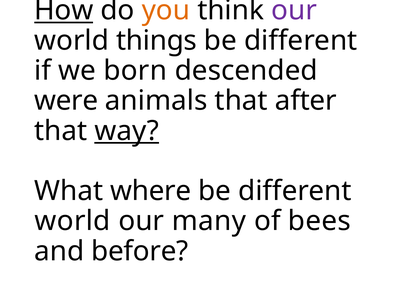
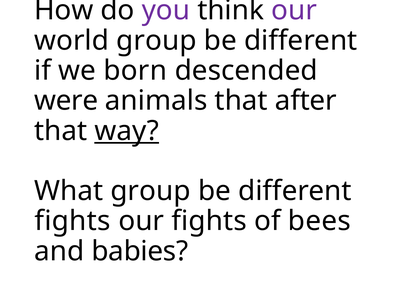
How underline: present -> none (64, 10)
you colour: orange -> purple (166, 10)
world things: things -> group (156, 41)
What where: where -> group (151, 191)
world: world -> fights (73, 221)
our many: many -> fights (209, 221)
before: before -> babies (140, 252)
